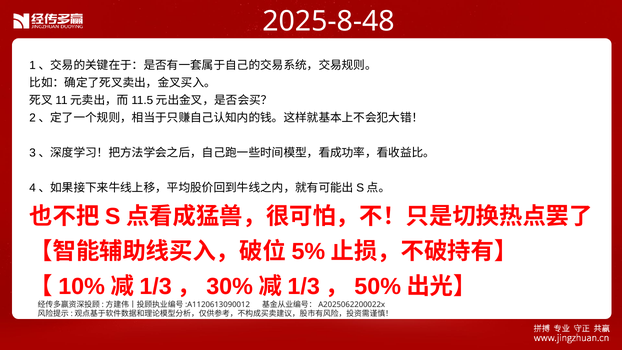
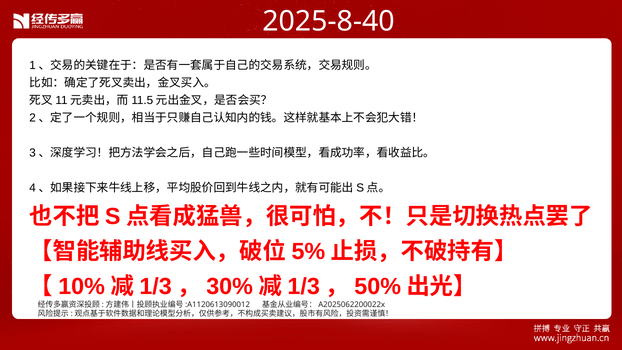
2025-8-48: 2025-8-48 -> 2025-8-40 (328, 21)
